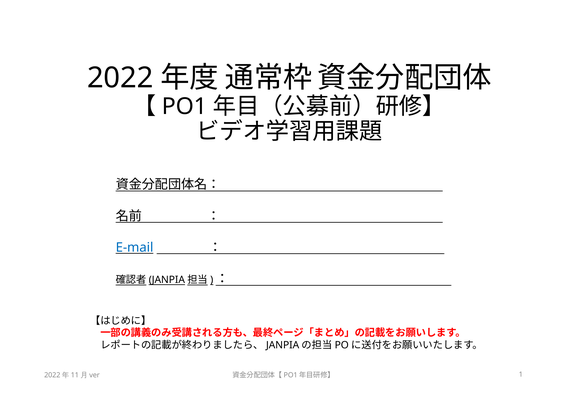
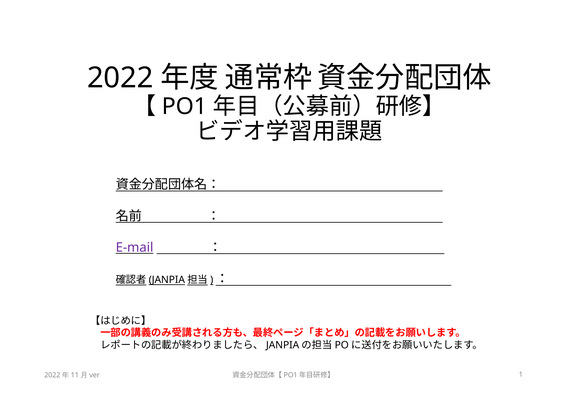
E-mail colour: blue -> purple (135, 247)
